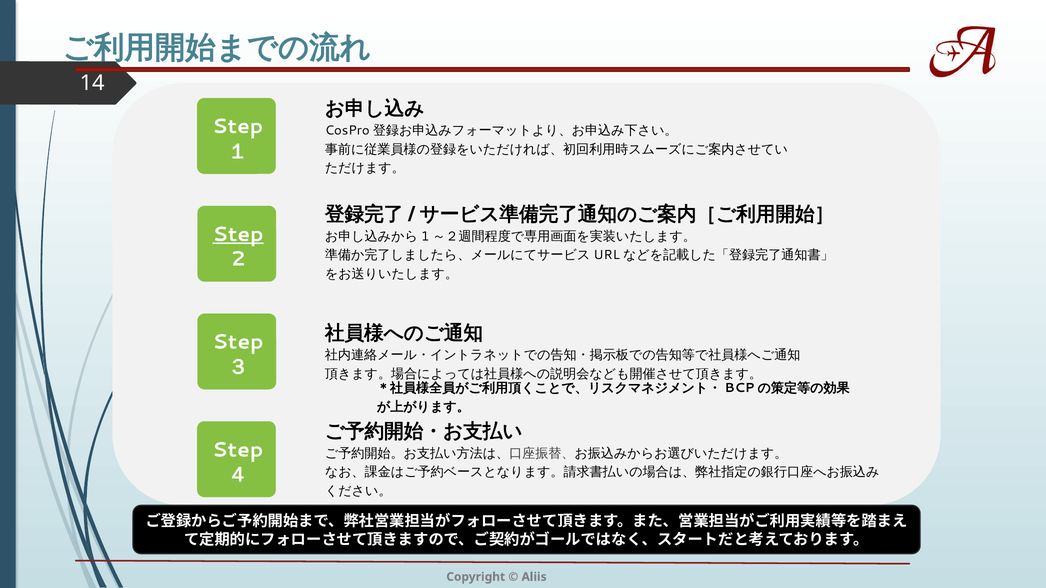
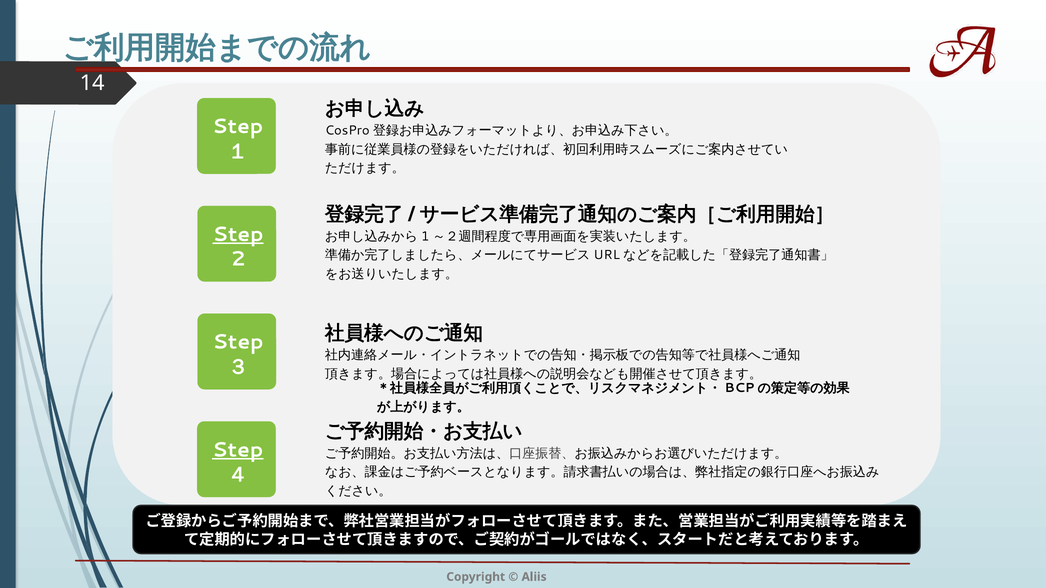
Step underline: none -> present (238, 450)
